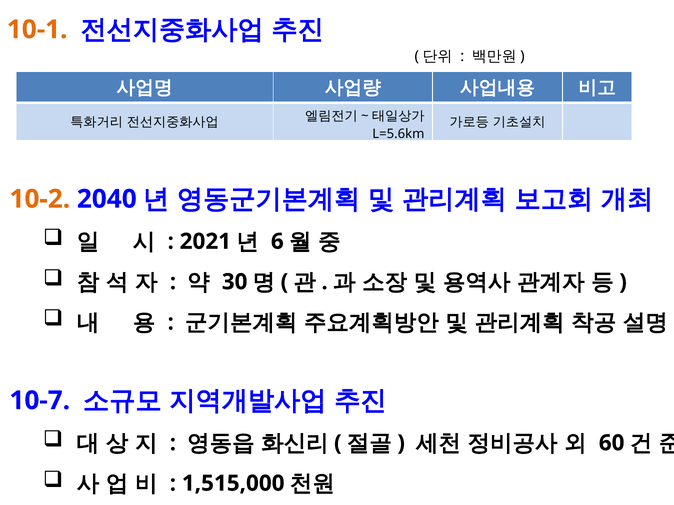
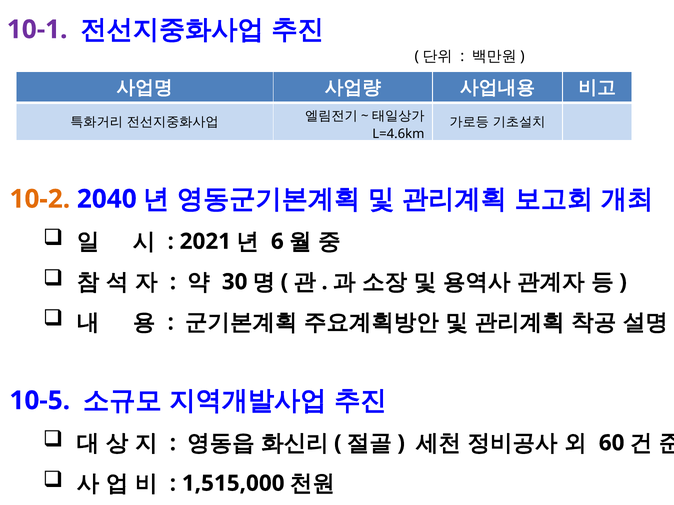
10-1 colour: orange -> purple (37, 30)
L=5.6km: L=5.6km -> L=4.6km (398, 134)
10-7: 10-7 -> 10-5 (40, 401)
